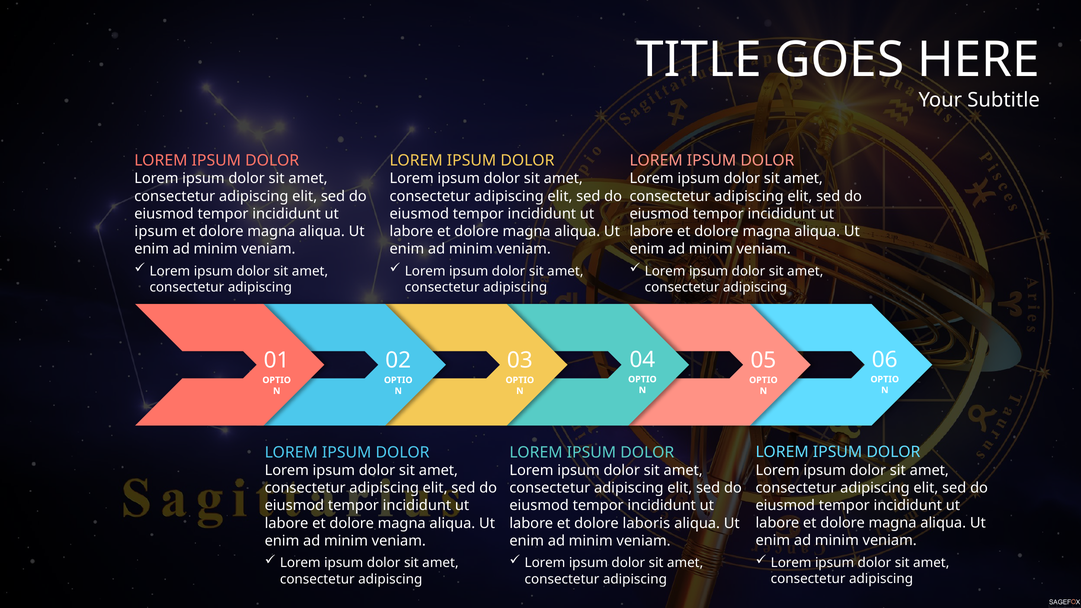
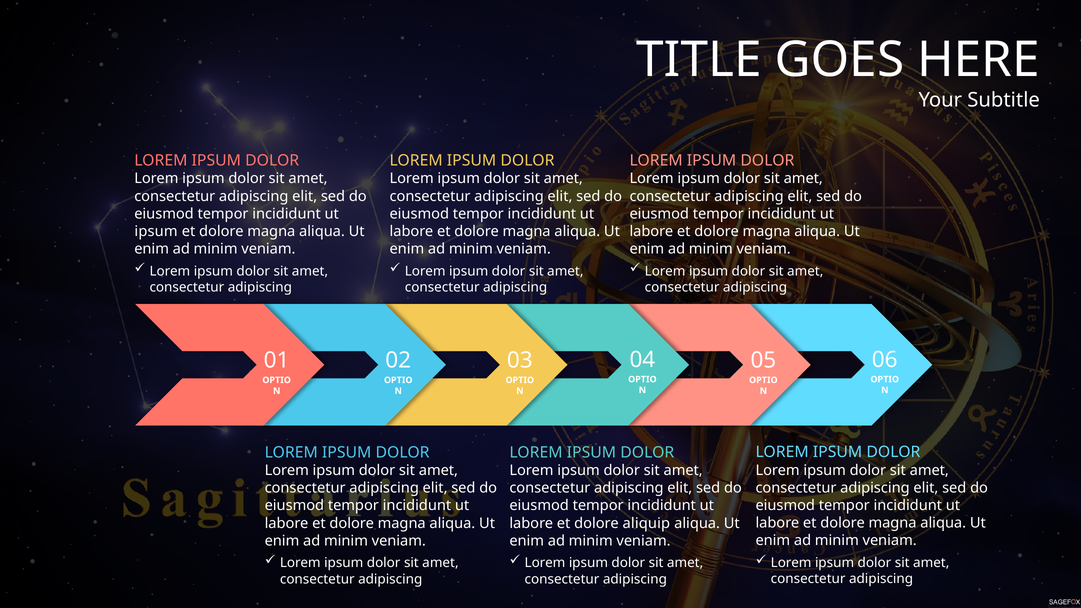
laboris: laboris -> aliquip (646, 523)
